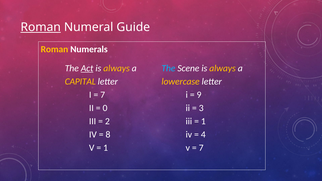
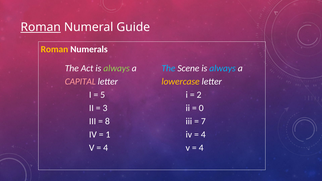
Act underline: present -> none (87, 68)
always colour: yellow -> light green (117, 68)
always colour: yellow -> light blue (223, 68)
CAPITAL colour: yellow -> pink (80, 81)
7: 7 -> 5 (103, 95)
9: 9 -> 2 (199, 95)
0: 0 -> 3 (105, 108)
3: 3 -> 0 (201, 108)
2: 2 -> 8 (107, 121)
1: 1 -> 7 (203, 121)
8: 8 -> 1 (108, 135)
1: 1 -> 4 (106, 148)
7: 7 -> 4 (201, 148)
